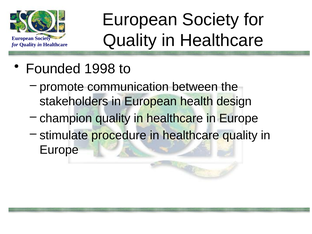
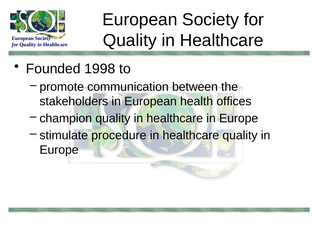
design: design -> offices (234, 101)
